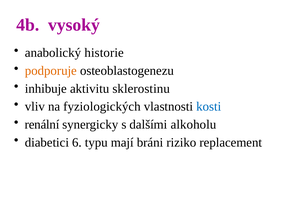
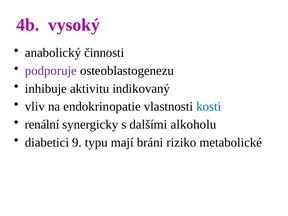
historie: historie -> činnosti (104, 53)
podporuje colour: orange -> purple (51, 71)
sklerostinu: sklerostinu -> indikovaný (141, 89)
fyziologických: fyziologických -> endokrinopatie (102, 107)
6: 6 -> 9 (77, 142)
replacement: replacement -> metabolické (231, 142)
